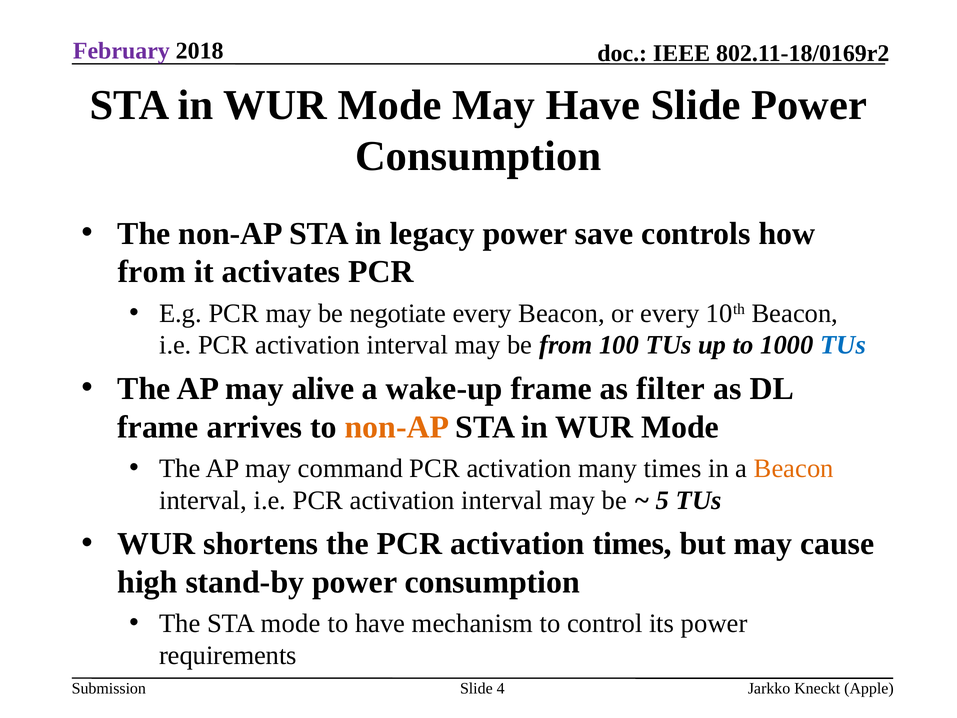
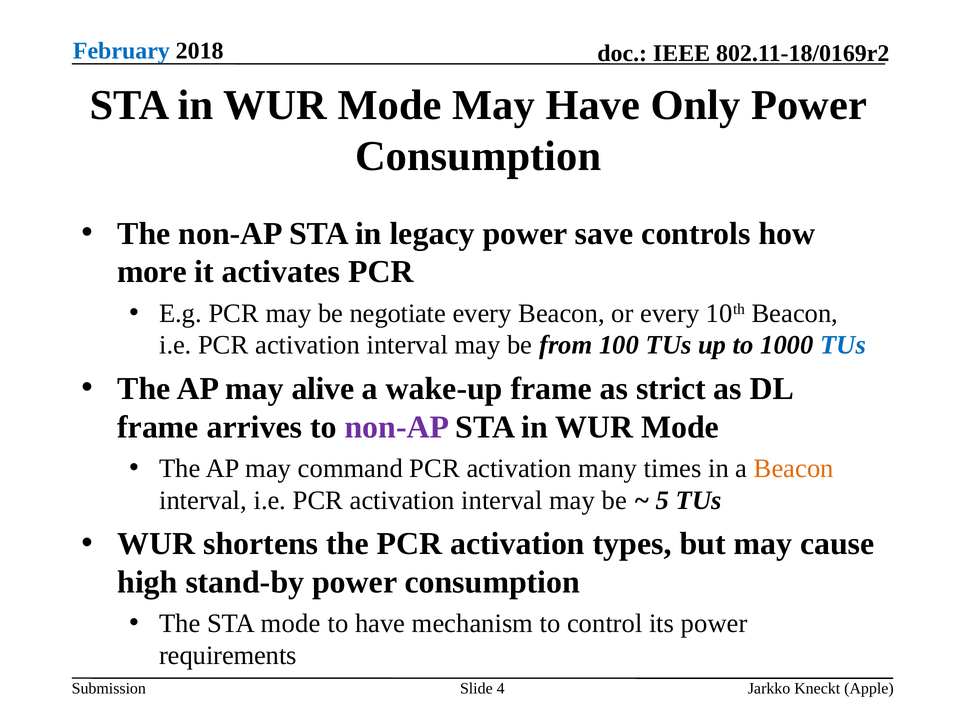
February colour: purple -> blue (121, 51)
Have Slide: Slide -> Only (696, 105)
from: from -> more (152, 272)
filter: filter -> strict (671, 389)
non-AP colour: orange -> purple (397, 427)
activation times: times -> types (632, 544)
